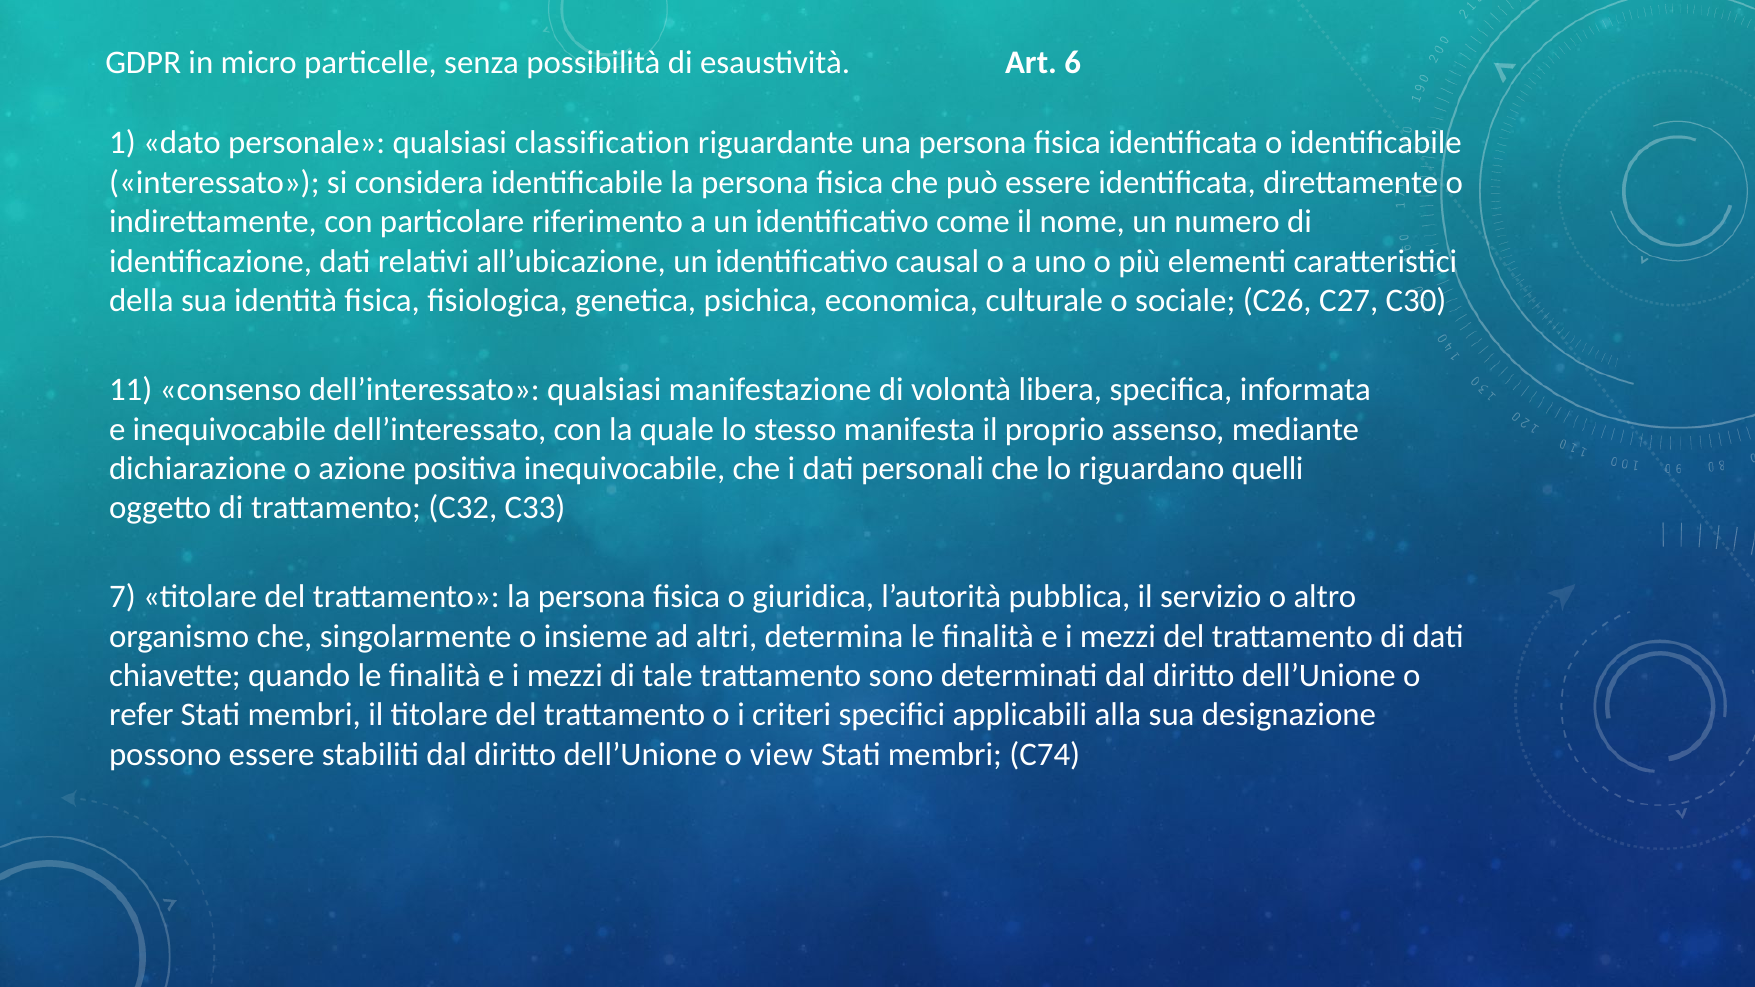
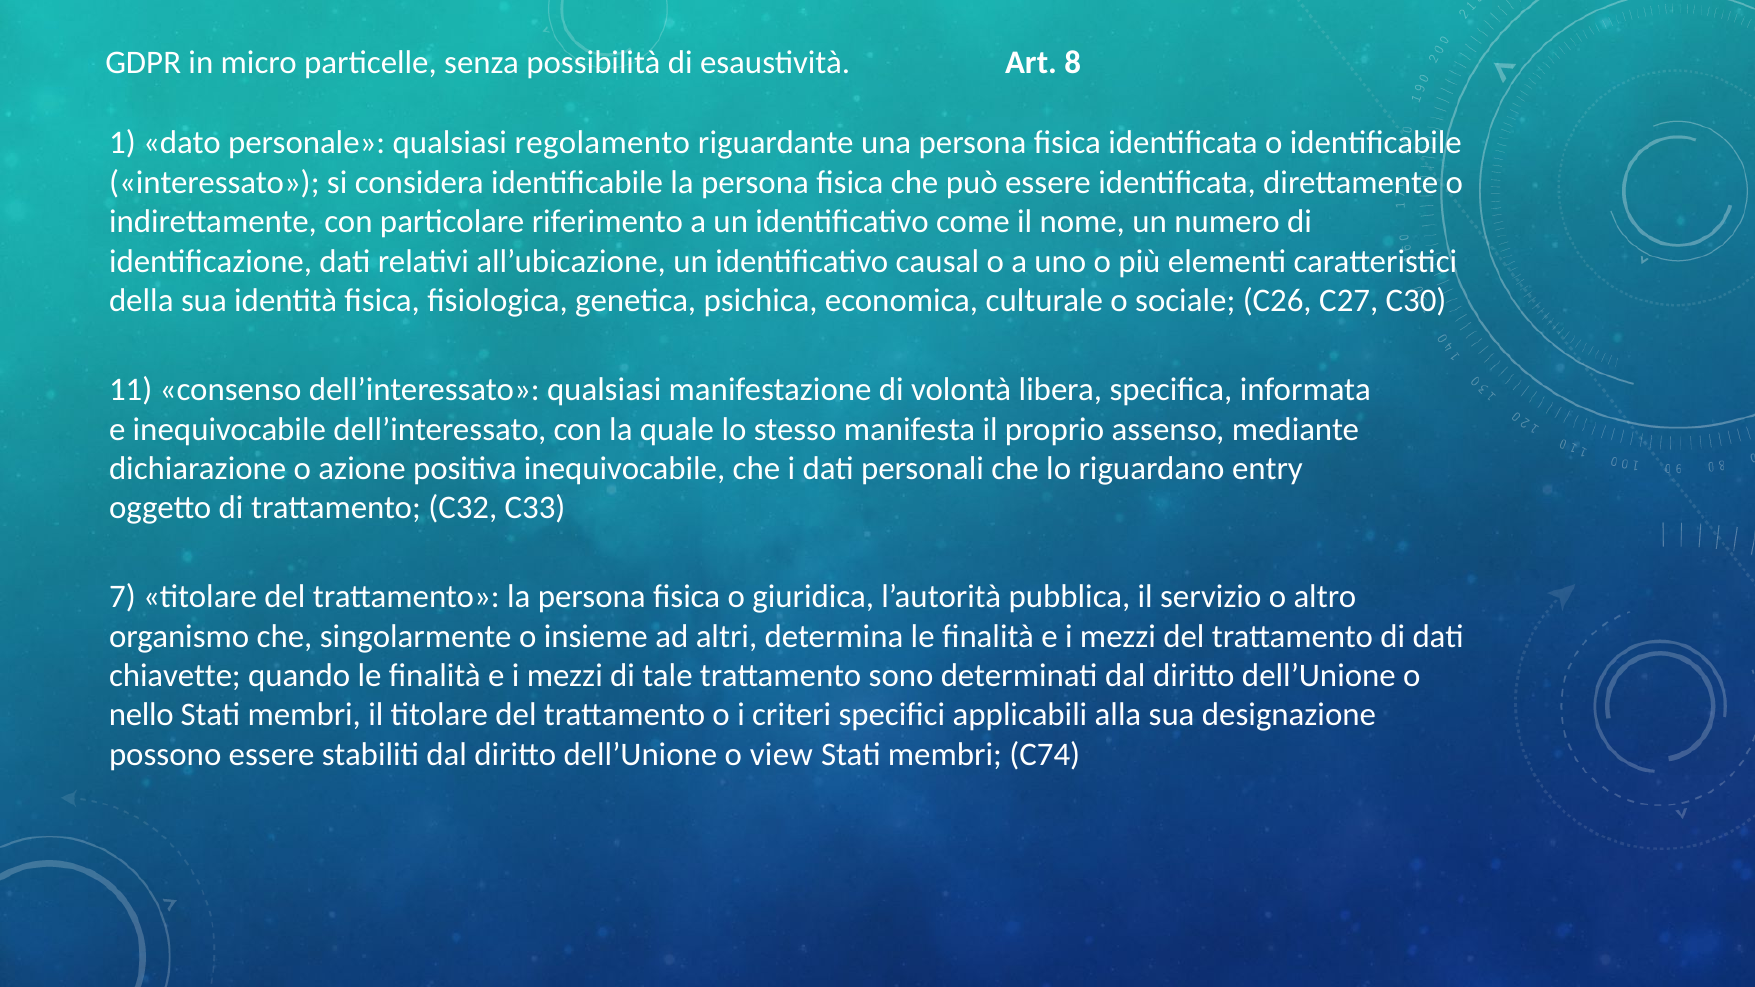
6: 6 -> 8 (1073, 63)
classification: classification -> regolamento (602, 143)
quelli: quelli -> entry (1267, 469)
refer: refer -> nello (141, 715)
